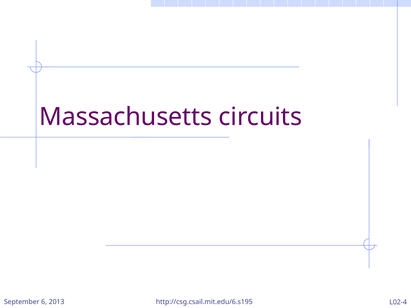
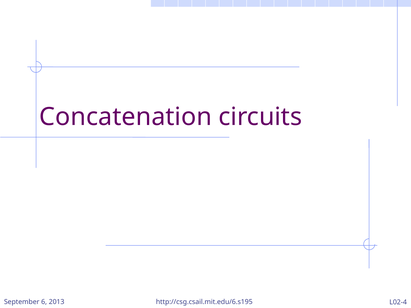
Massachusetts: Massachusetts -> Concatenation (126, 117)
